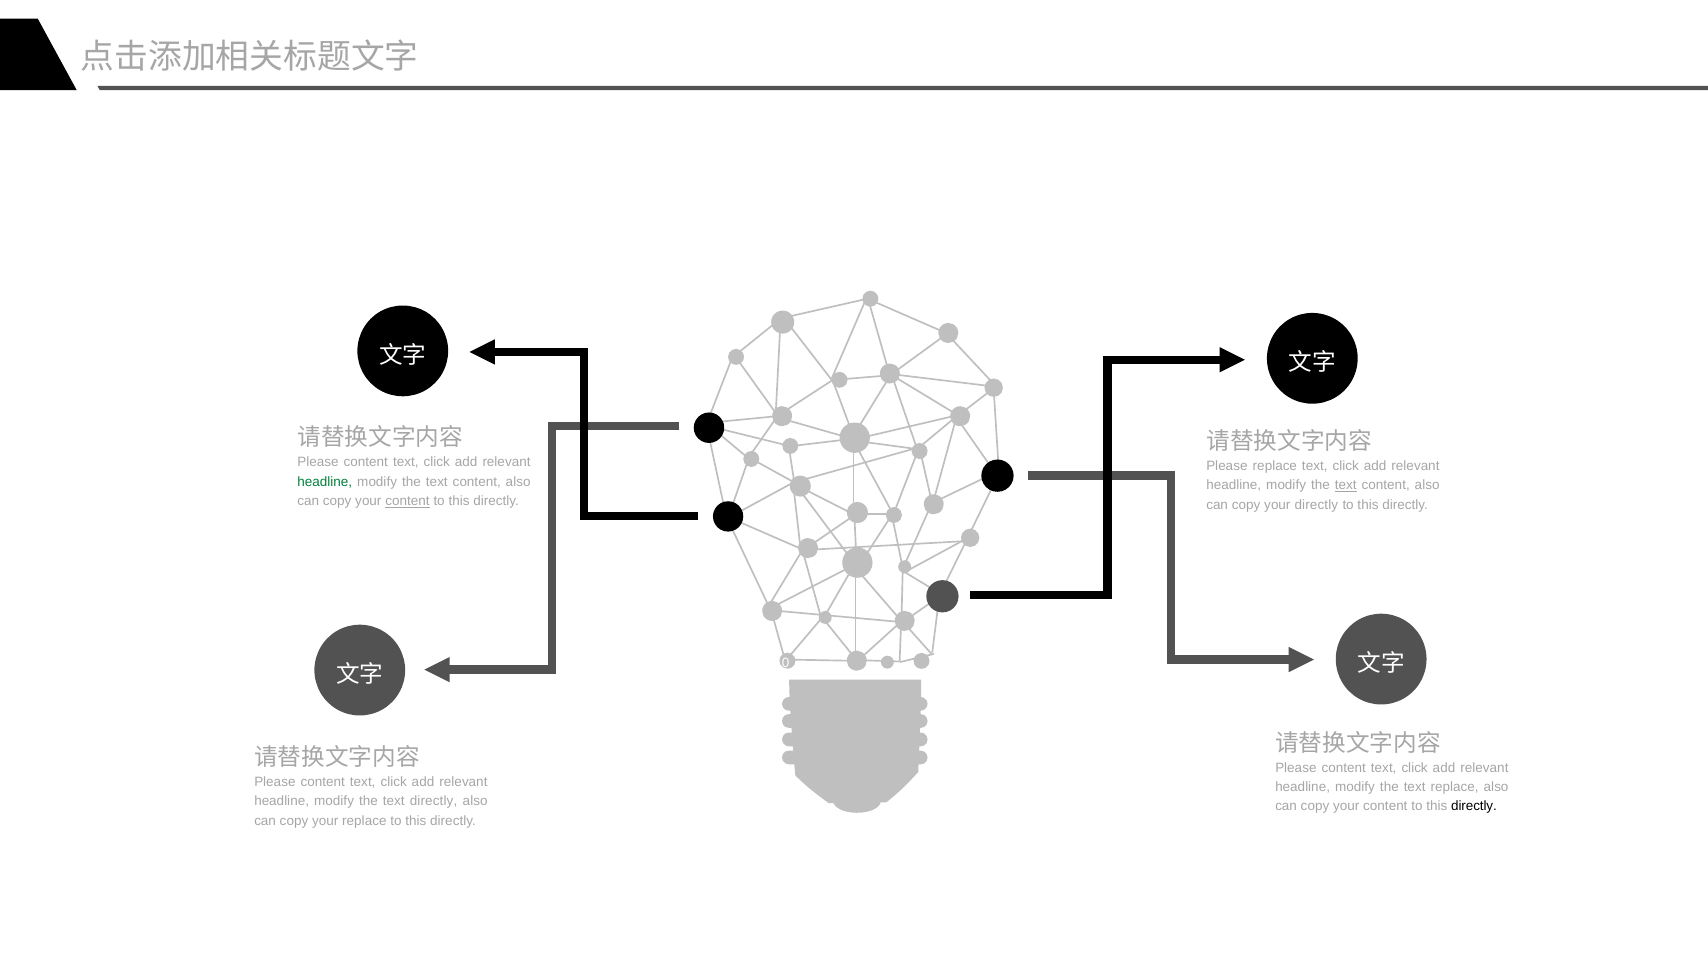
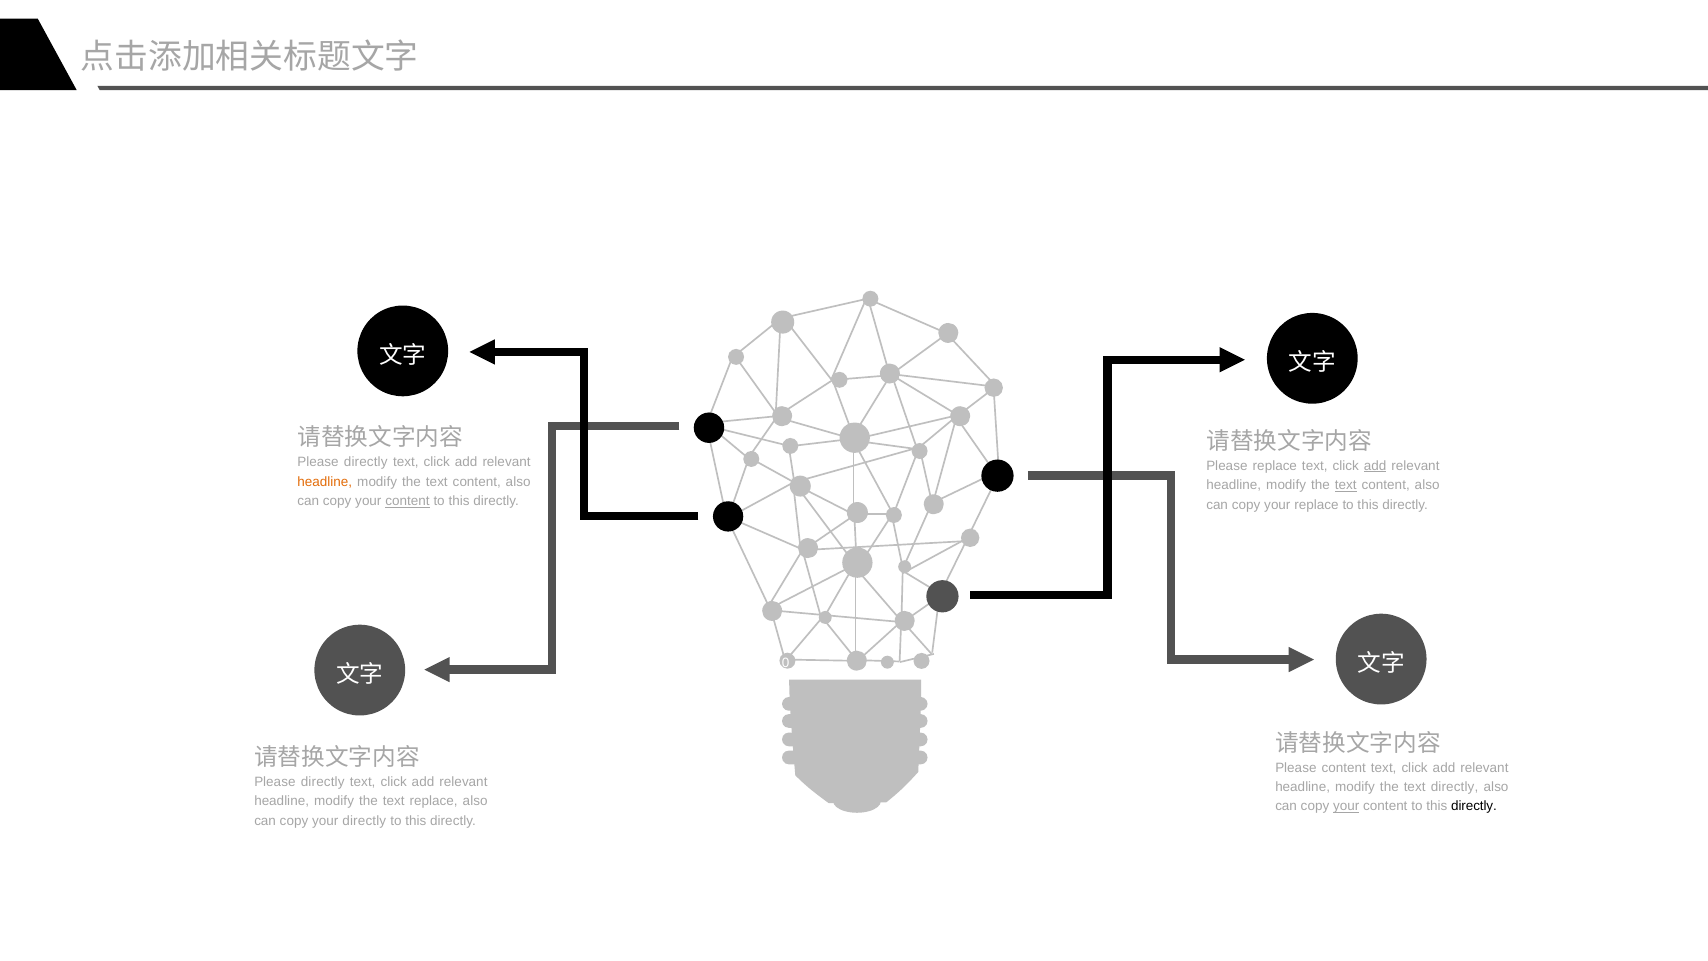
content: content -> directly (366, 462)
add underline: none -> present (1375, 466)
headline colour: green -> orange (325, 482)
directly: directly -> replace (1316, 505)
content: content -> directly (323, 782)
text replace: replace -> directly (1455, 787)
text directly: directly -> replace (434, 801)
your underline: none -> present (1346, 806)
your replace: replace -> directly (364, 820)
